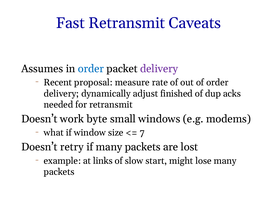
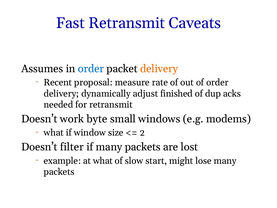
delivery colour: purple -> orange (159, 69)
7: 7 -> 2 (142, 133)
retry: retry -> filter (72, 147)
at links: links -> what (103, 161)
